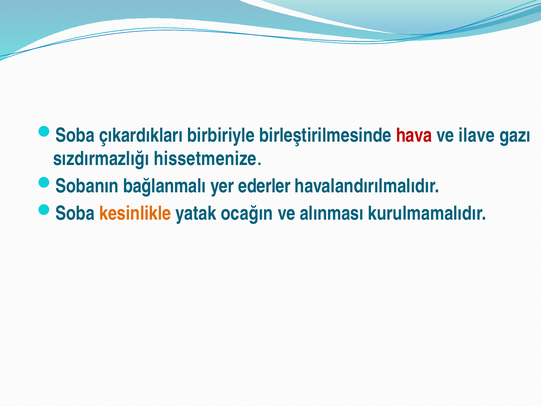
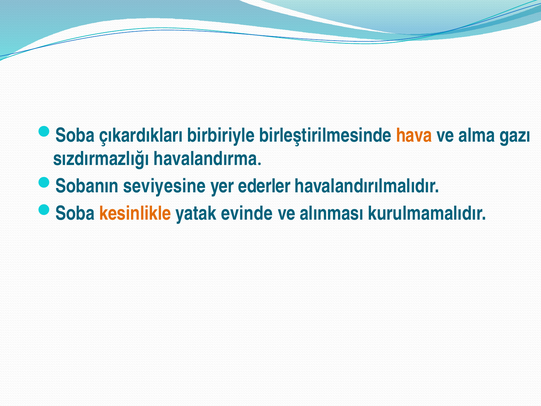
hava colour: red -> orange (414, 135)
ilave: ilave -> alma (477, 135)
hissetmenize: hissetmenize -> havalandırma (205, 159)
bağlanmalı: bağlanmalı -> seviyesine (164, 186)
ocağın: ocağın -> evinde (247, 213)
